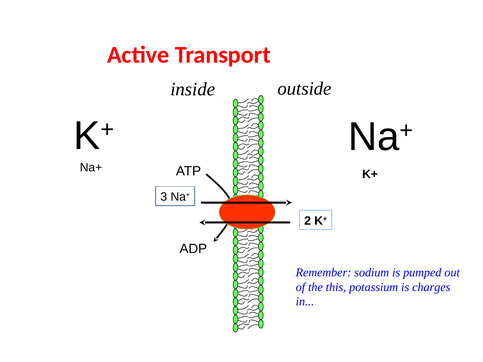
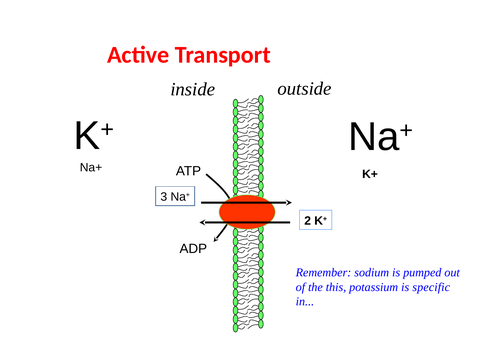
charges: charges -> specific (431, 287)
